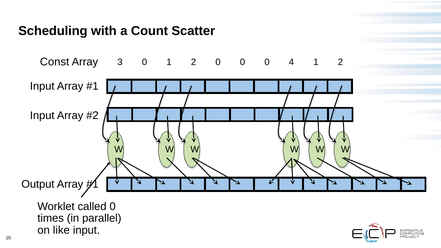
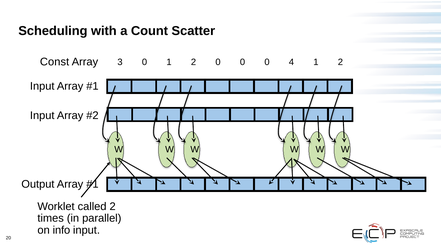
called 0: 0 -> 2 (113, 206)
like: like -> info (61, 230)
